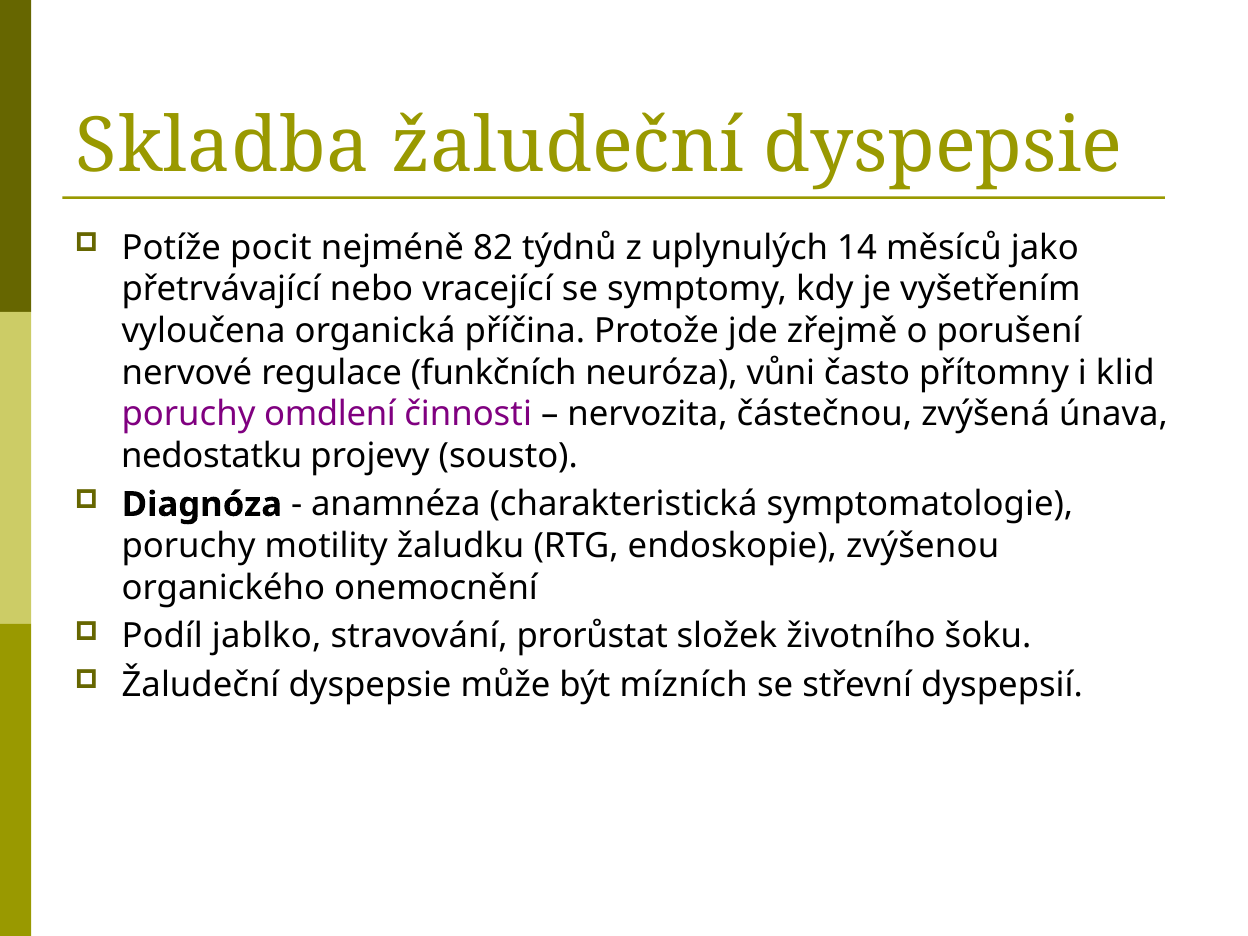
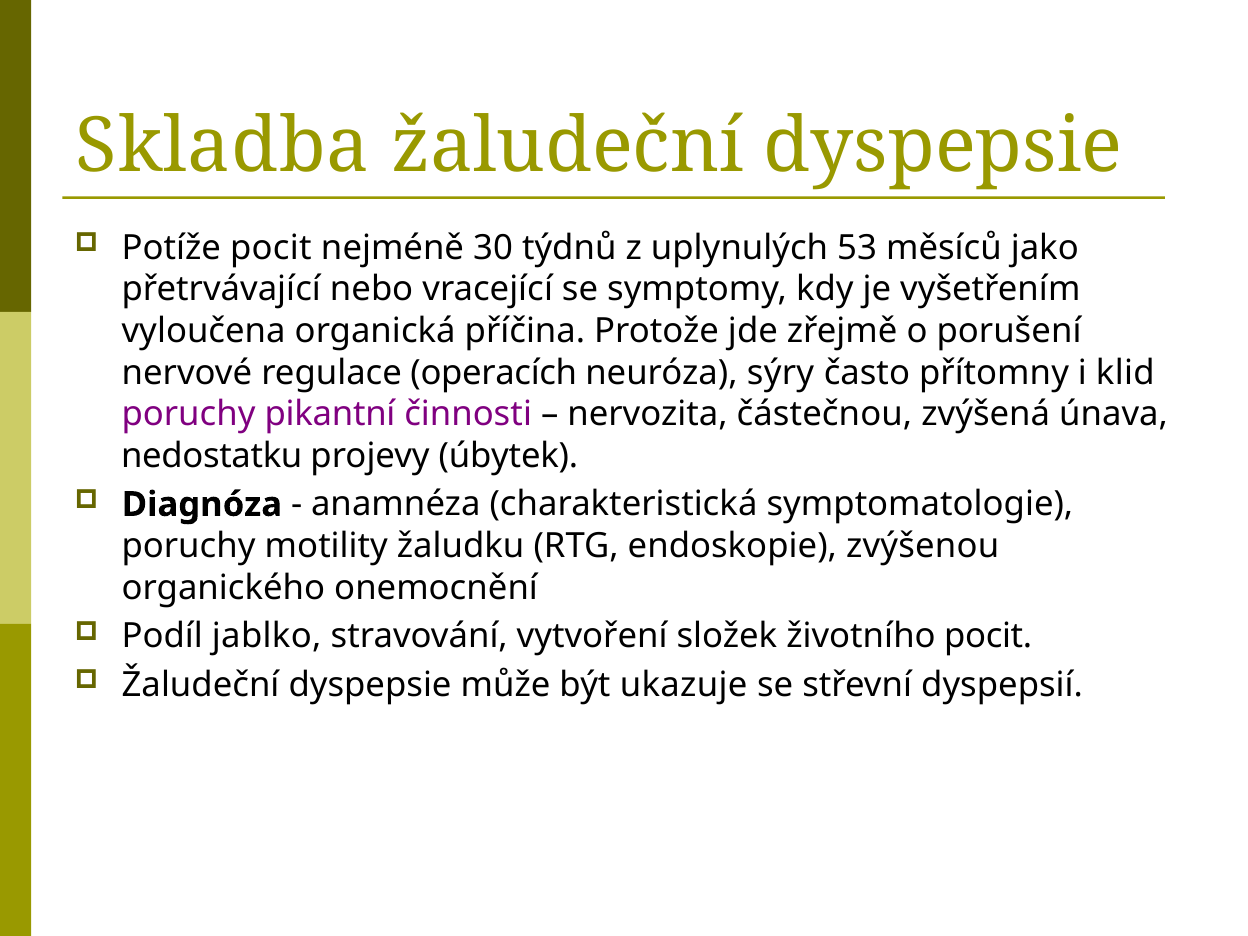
82: 82 -> 30 (493, 248)
14: 14 -> 53 (857, 248)
funkčních: funkčních -> operacích (494, 373)
vůni: vůni -> sýry (780, 373)
omdlení: omdlení -> pikantní (330, 414)
sousto: sousto -> úbytek (508, 456)
prorůstat: prorůstat -> vytvoření (592, 636)
životního šoku: šoku -> pocit (988, 636)
mízních: mízních -> ukazuje (684, 685)
